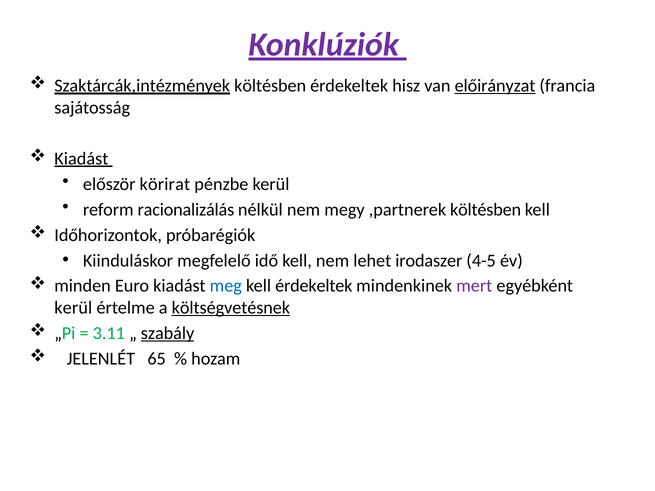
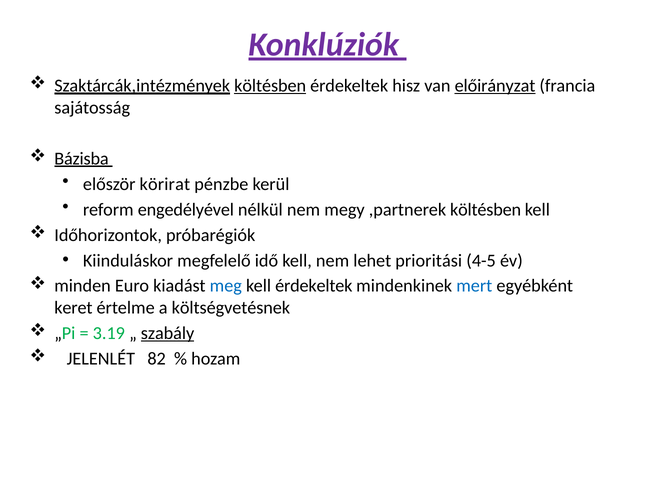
költésben underline: none -> present (270, 86)
Kiadást: Kiadást -> Bázisba (81, 159)
racionalizálás: racionalizálás -> engedélyével (186, 210)
irodaszer: irodaszer -> prioritási (429, 261)
mert colour: purple -> blue (474, 286)
kerül: kerül -> keret (73, 308)
költségvetésnek underline: present -> none (231, 308)
3.11: 3.11 -> 3.19 (109, 334)
65: 65 -> 82 (157, 359)
